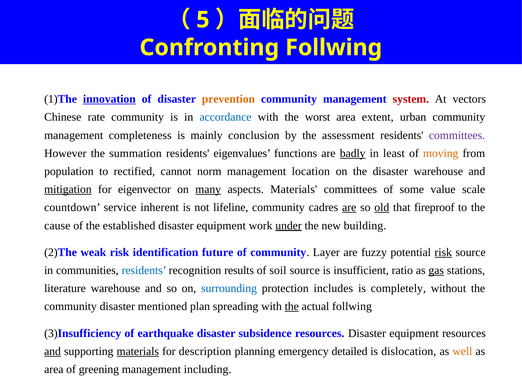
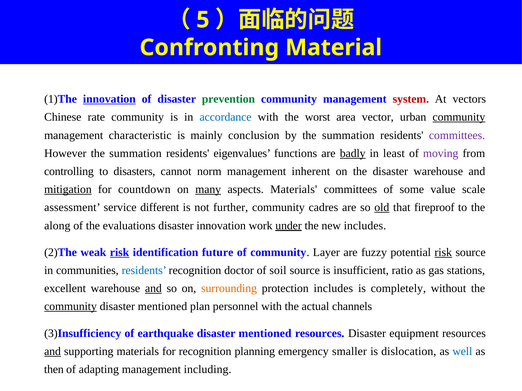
Confronting Follwing: Follwing -> Material (334, 48)
prevention colour: orange -> green (228, 99)
extent: extent -> vector (378, 117)
community underline: none -> present (459, 117)
completeness: completeness -> characteristic (140, 135)
by the assessment: assessment -> summation (348, 135)
moving colour: orange -> purple (441, 153)
population: population -> controlling (69, 172)
rectified: rectified -> disasters (134, 172)
location: location -> inherent (311, 172)
eigenvector: eigenvector -> countdown (144, 190)
countdown: countdown -> assessment (72, 208)
inherent: inherent -> different (160, 208)
lifeline: lifeline -> further (231, 208)
are underline: present -> none (349, 208)
cause: cause -> along (57, 226)
established: established -> evaluations (129, 226)
equipment: equipment -> innovation (221, 226)
new building: building -> includes (365, 226)
risk underline: none -> present (120, 253)
results: results -> doctor (239, 271)
gas underline: present -> none (436, 271)
literature: literature -> excellent (65, 289)
and underline: none -> present (153, 289)
surrounding colour: blue -> orange (229, 289)
community underline: none -> present (70, 307)
spreading: spreading -> personnel (236, 307)
the underline: present -> none (292, 307)
actual follwing: follwing -> channels (352, 307)
subsidence: subsidence -> mentioned (265, 334)
materials underline: present -> none (138, 352)
for description: description -> recognition (205, 352)
detailed: detailed -> smaller (349, 352)
well colour: orange -> blue (462, 352)
area: area -> then (54, 370)
greening: greening -> adapting (99, 370)
